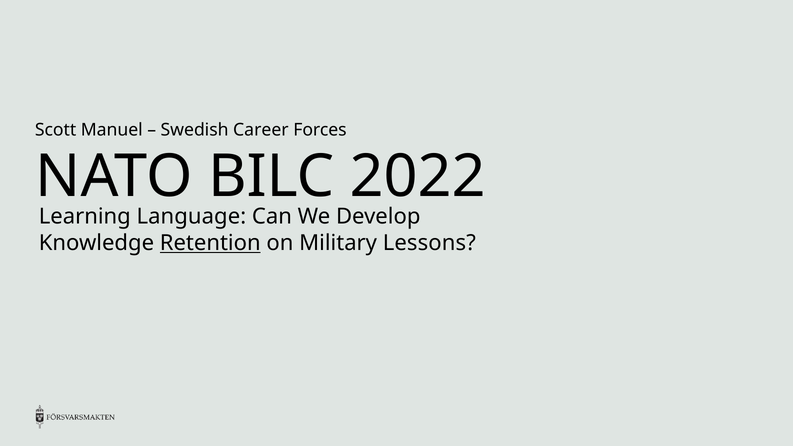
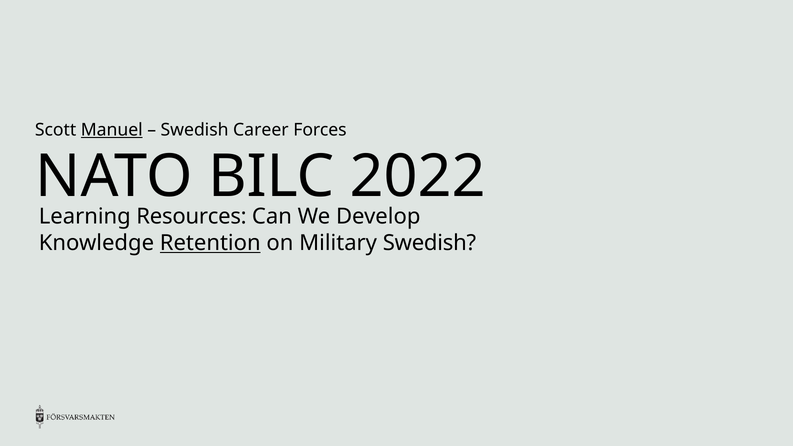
Manuel underline: none -> present (112, 130)
Language: Language -> Resources (192, 217)
Military Lessons: Lessons -> Swedish (429, 243)
